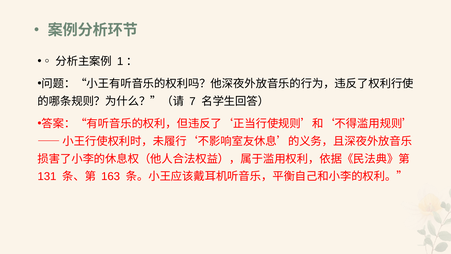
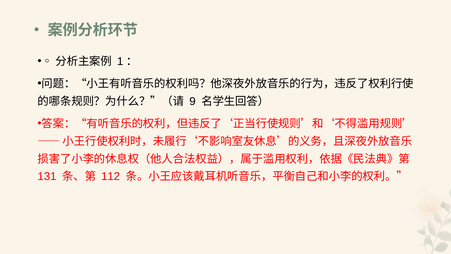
7: 7 -> 9 (192, 101)
163: 163 -> 112 (111, 176)
